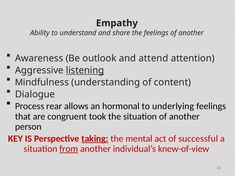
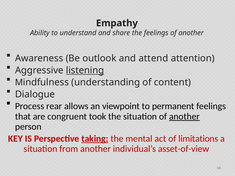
hormonal: hormonal -> viewpoint (121, 106)
underlying: underlying -> permanent (173, 106)
another underline: none -> present (184, 117)
successful: successful -> limitations (198, 139)
from underline: present -> none (69, 149)
knew-of-view: knew-of-view -> asset-of-view (184, 149)
